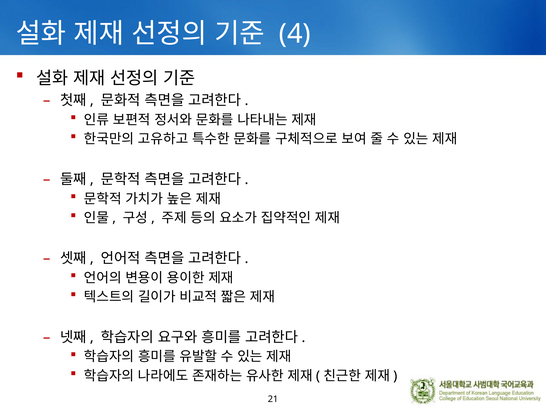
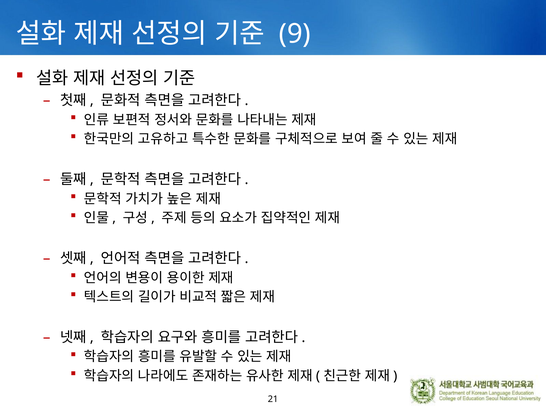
4: 4 -> 9 (295, 34)
